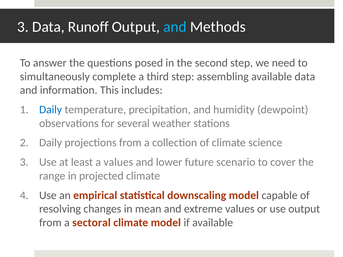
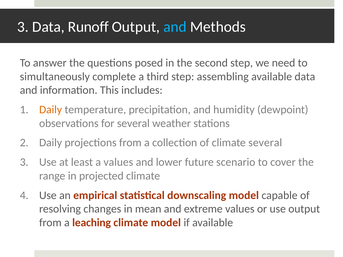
Daily colour: blue -> orange (51, 110)
climate science: science -> several (265, 143)
sectoral: sectoral -> leaching (92, 223)
